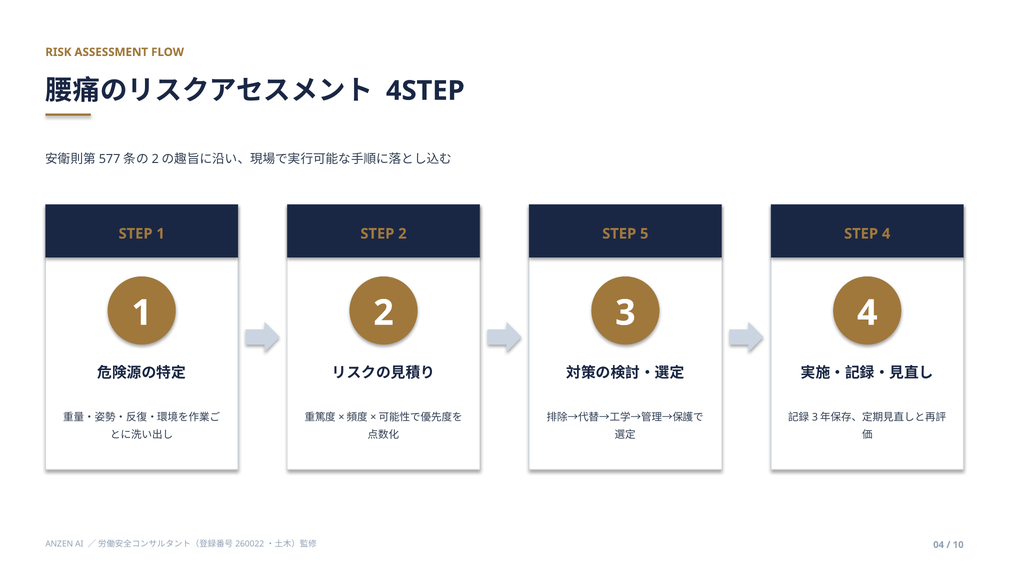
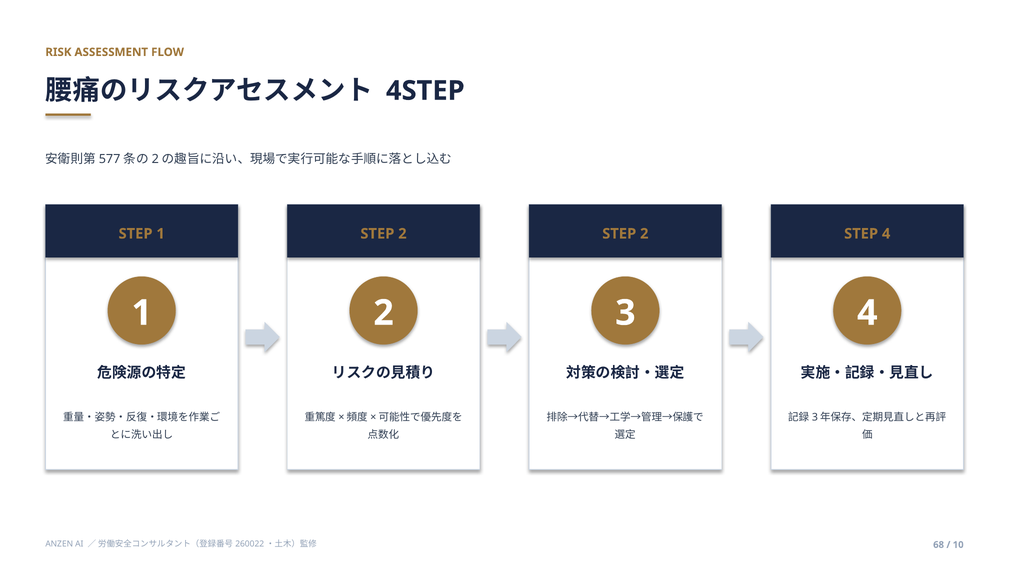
5: 5 -> 2 (644, 234)
04: 04 -> 68 (939, 544)
